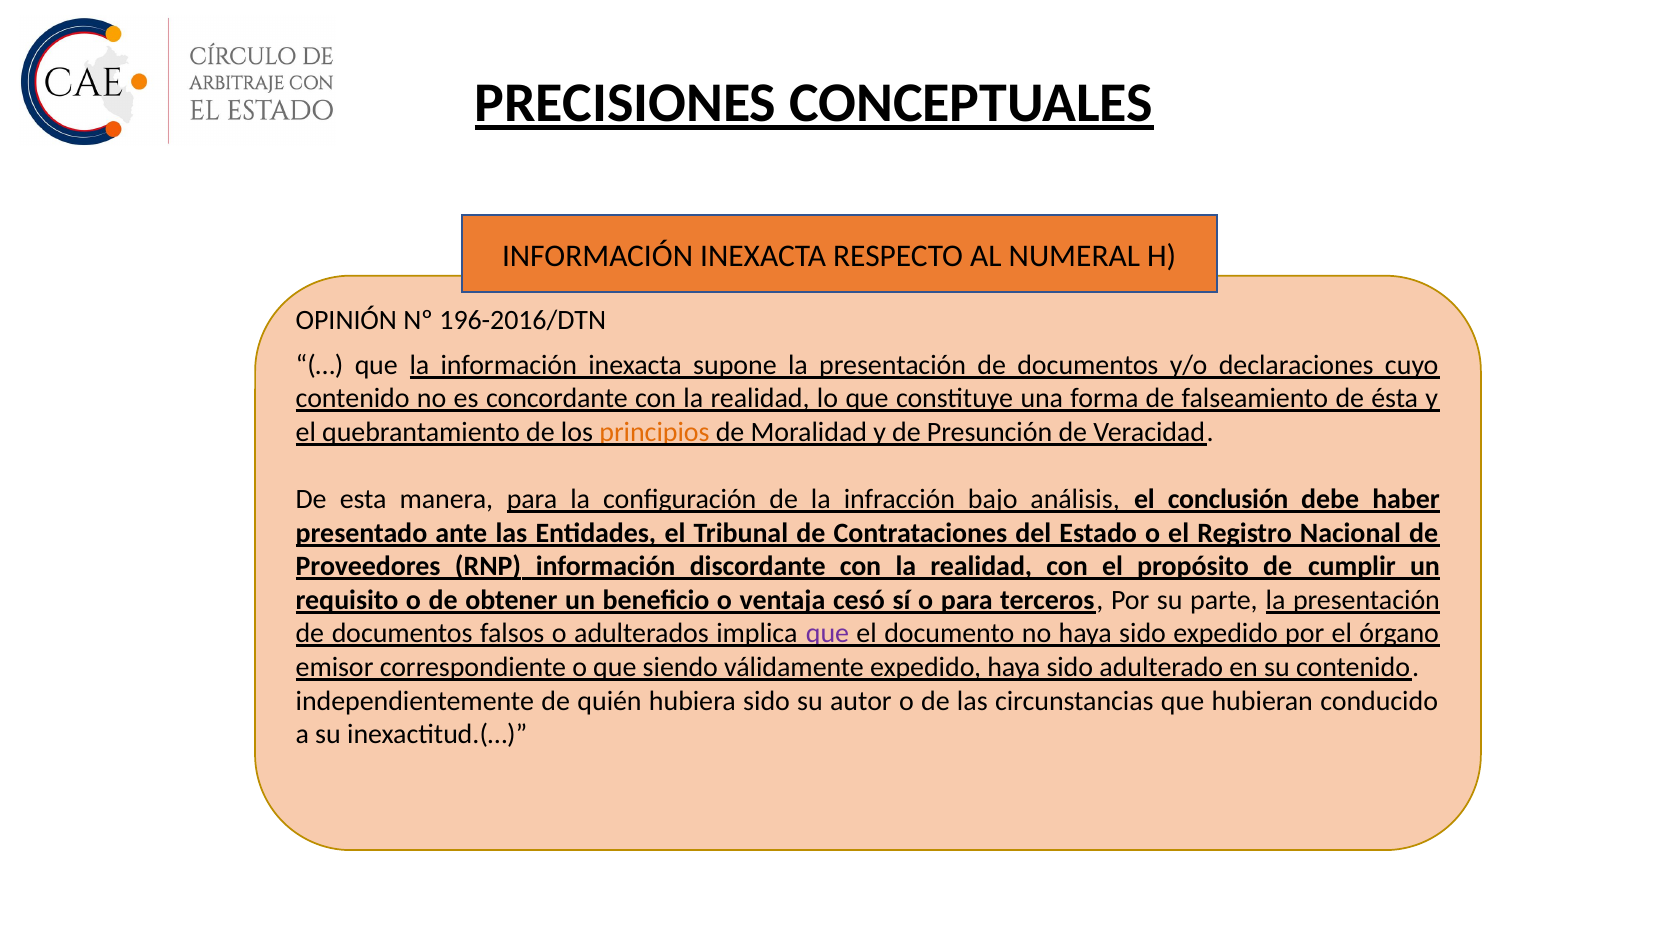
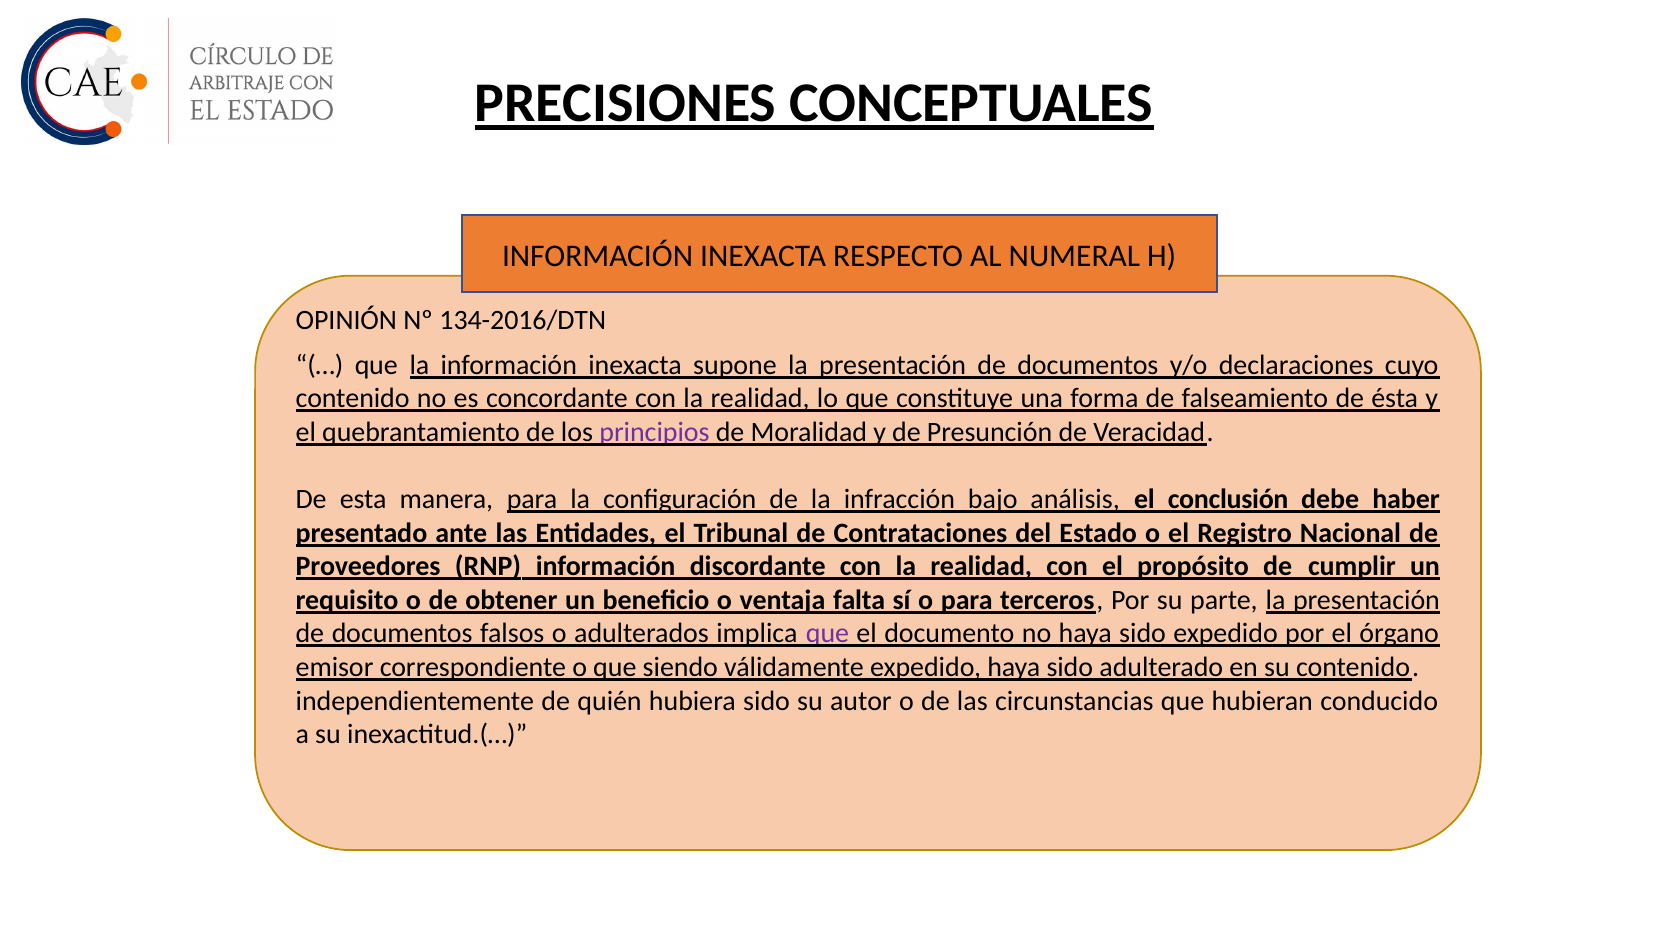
196-2016/DTN: 196-2016/DTN -> 134-2016/DTN (523, 320)
principios colour: orange -> purple (654, 432)
cesó: cesó -> falta (859, 600)
